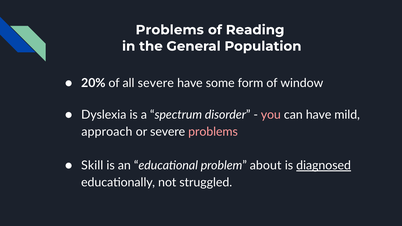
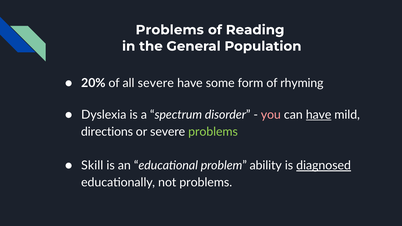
window: window -> rhyming (302, 83)
have underline: none -> present (319, 115)
approach: approach -> directions (107, 132)
problems colour: pink -> light green (213, 132)
about: about -> ability (266, 166)
not struggled: struggled -> problems (206, 183)
